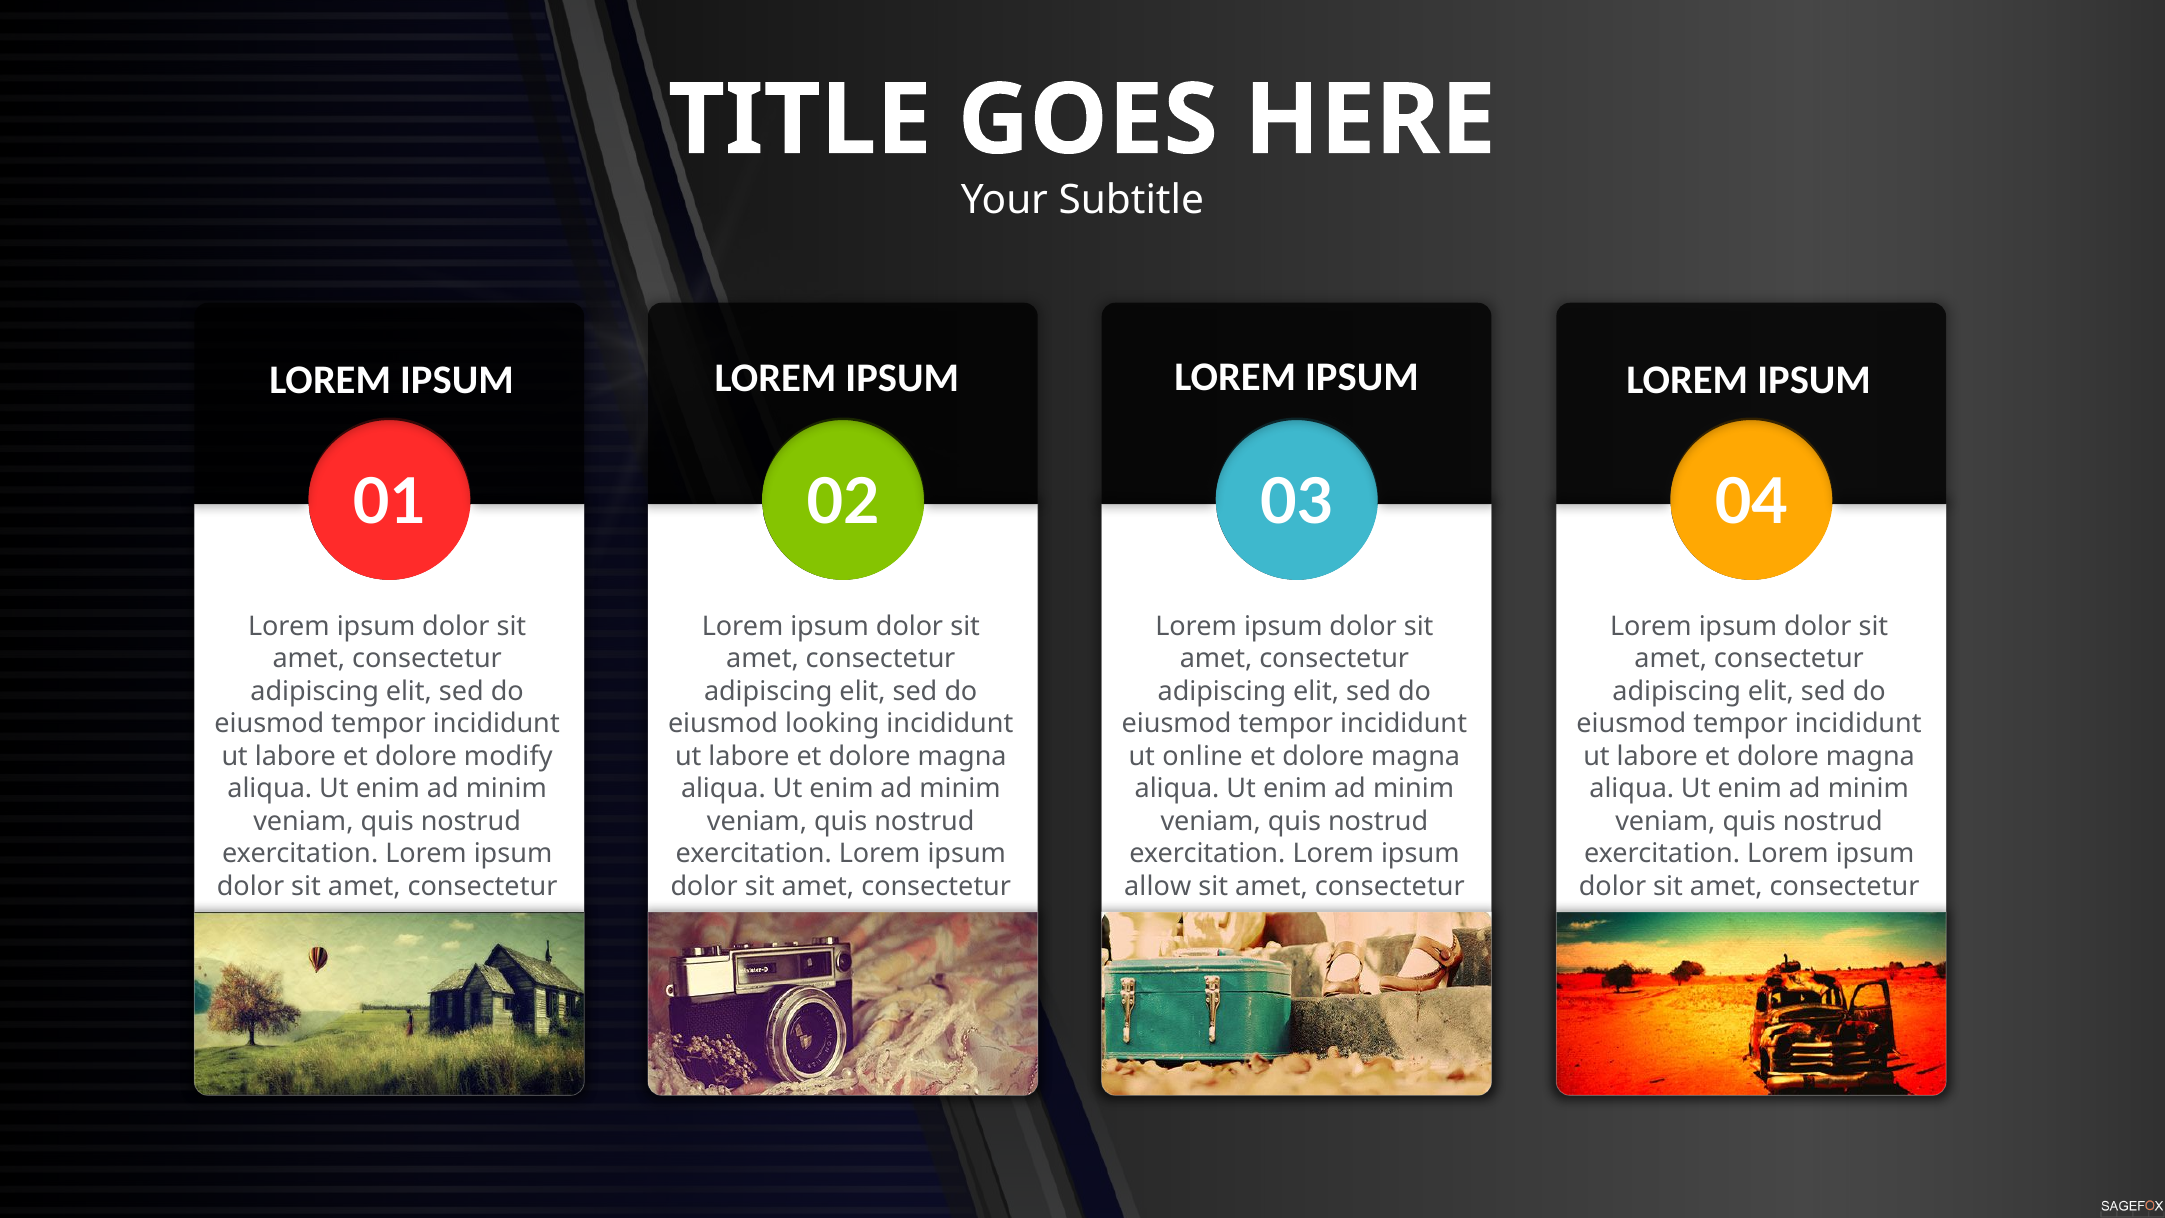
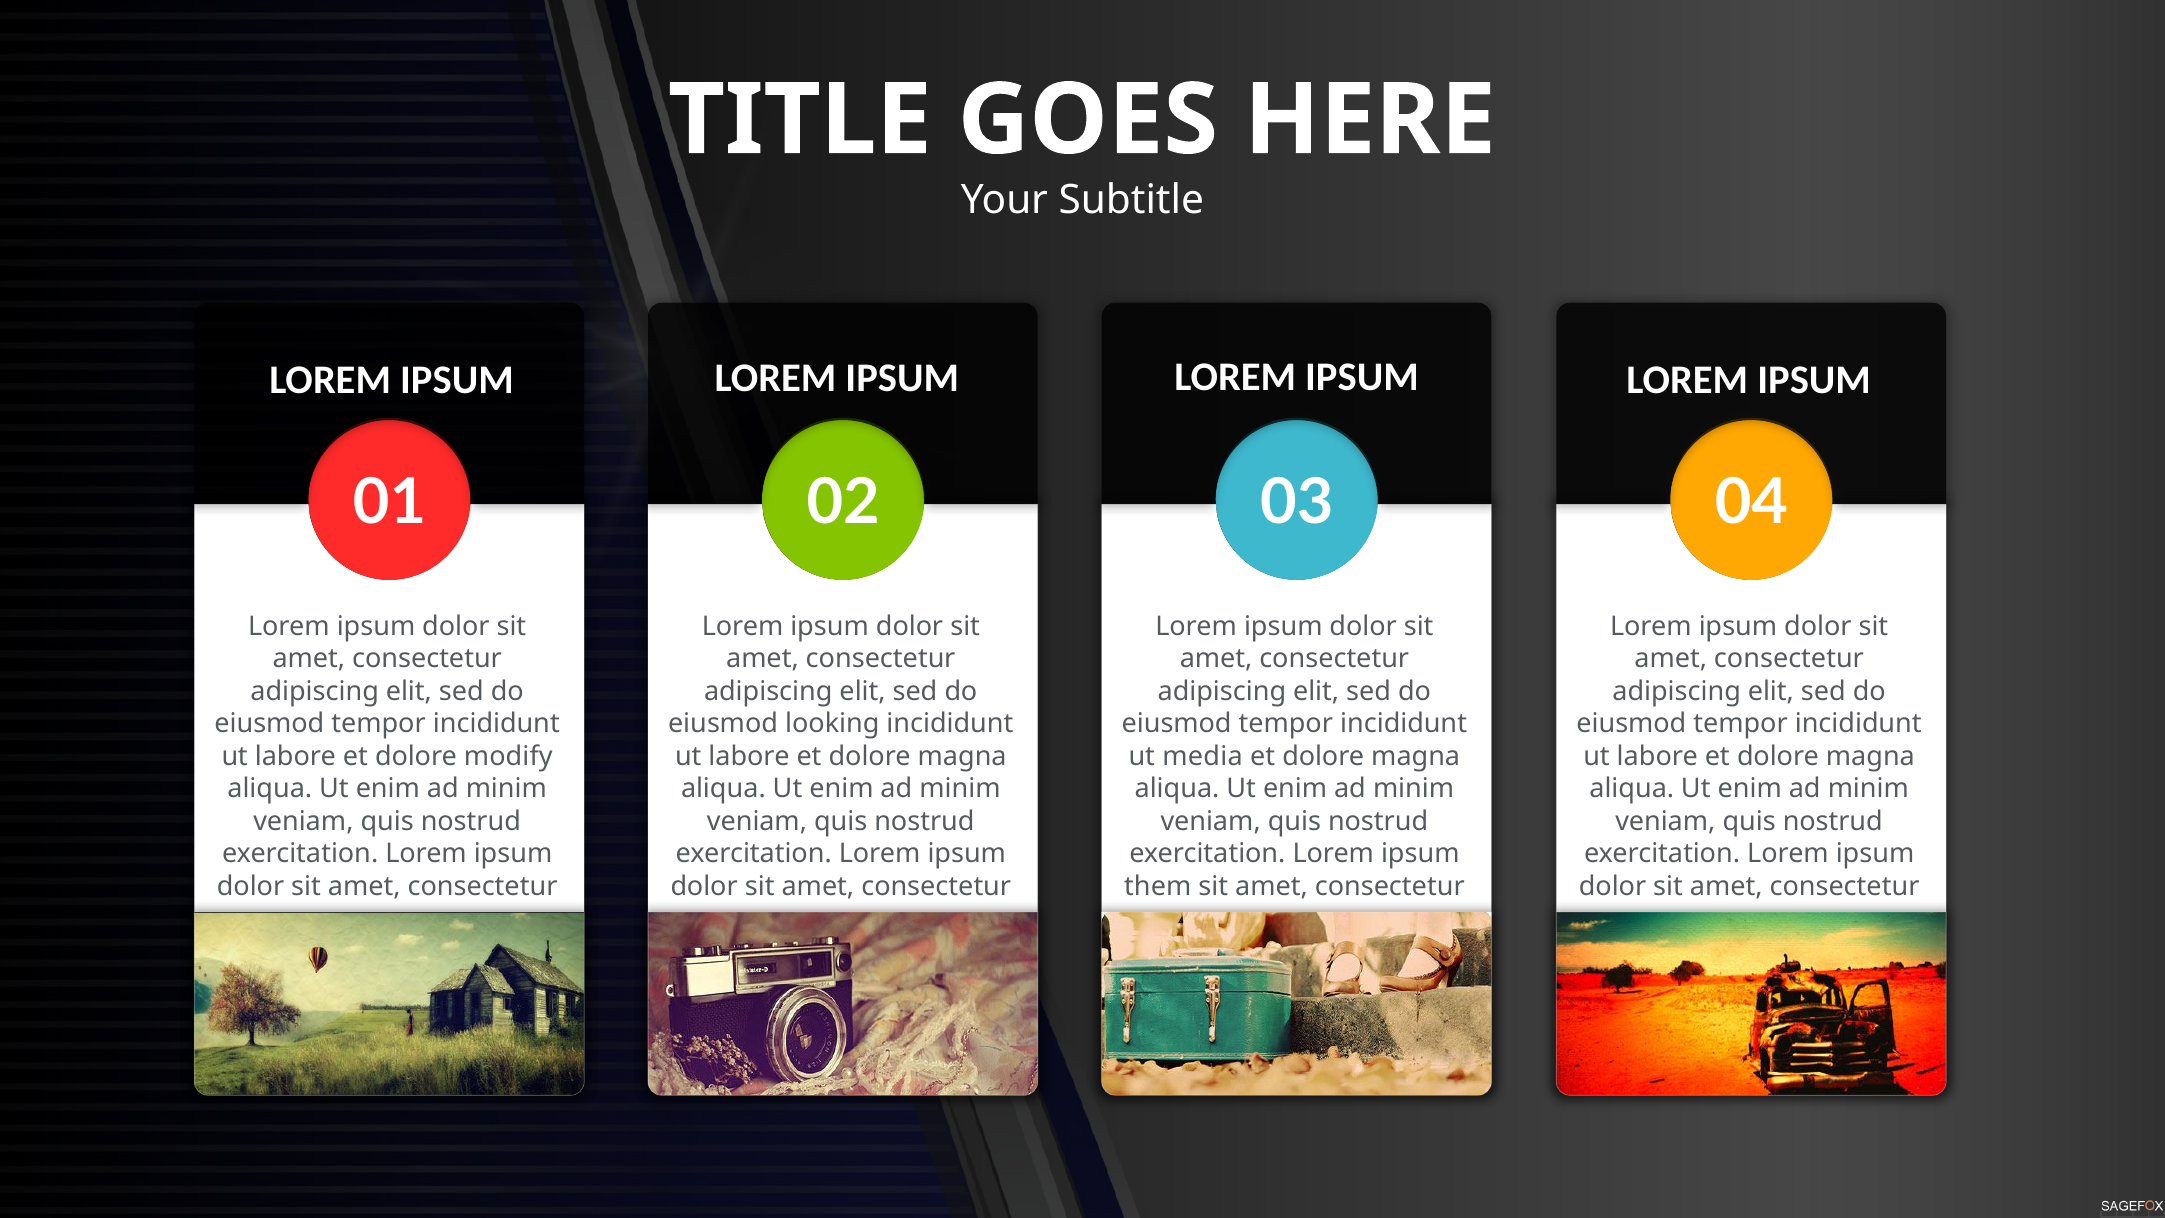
online: online -> media (1202, 756)
allow: allow -> them (1158, 886)
